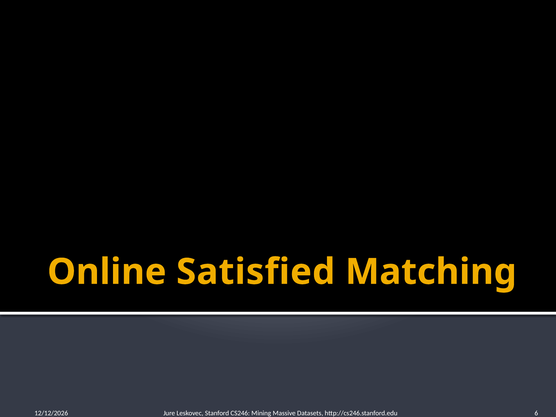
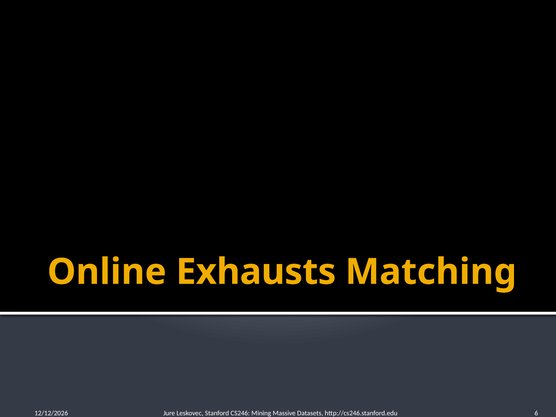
Satisfied: Satisfied -> Exhausts (256, 272)
